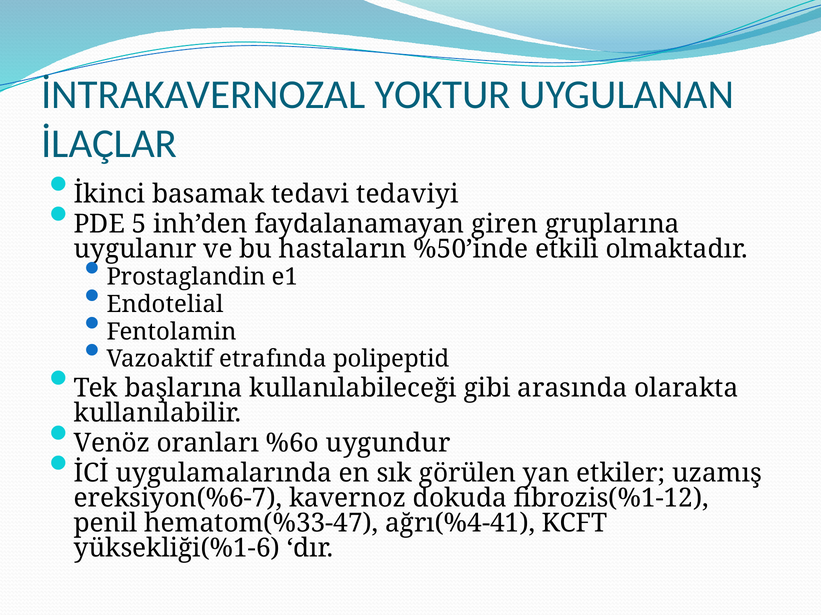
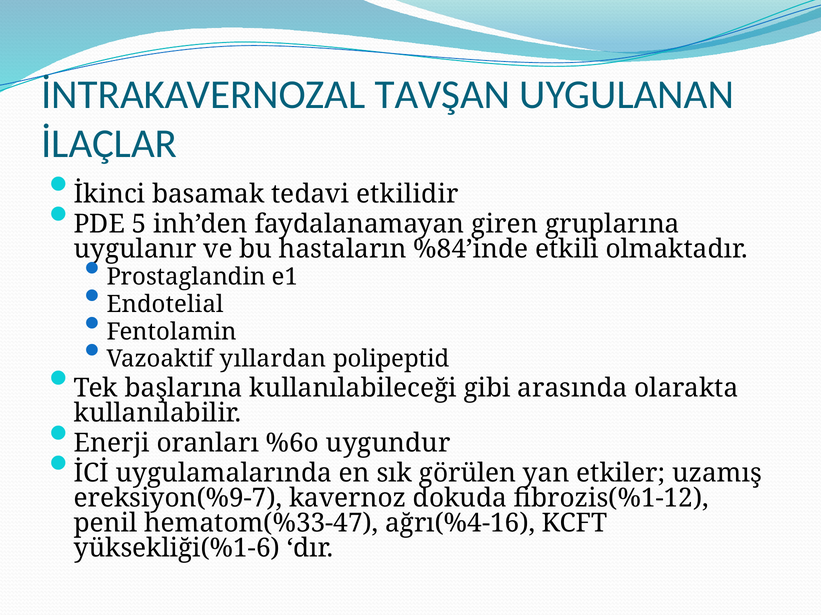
YOKTUR: YOKTUR -> TAVŞAN (442, 95)
tedaviyi: tedaviyi -> etkilidir (407, 194)
%50’inde: %50’inde -> %84’inde (471, 249)
etrafında: etrafında -> yıllardan (273, 359)
Venöz: Venöz -> Enerji (112, 444)
ereksiyon(%6-7: ereksiyon(%6-7 -> ereksiyon(%9-7 (178, 499)
ağrı(%4-41: ağrı(%4-41 -> ağrı(%4-16 (460, 524)
